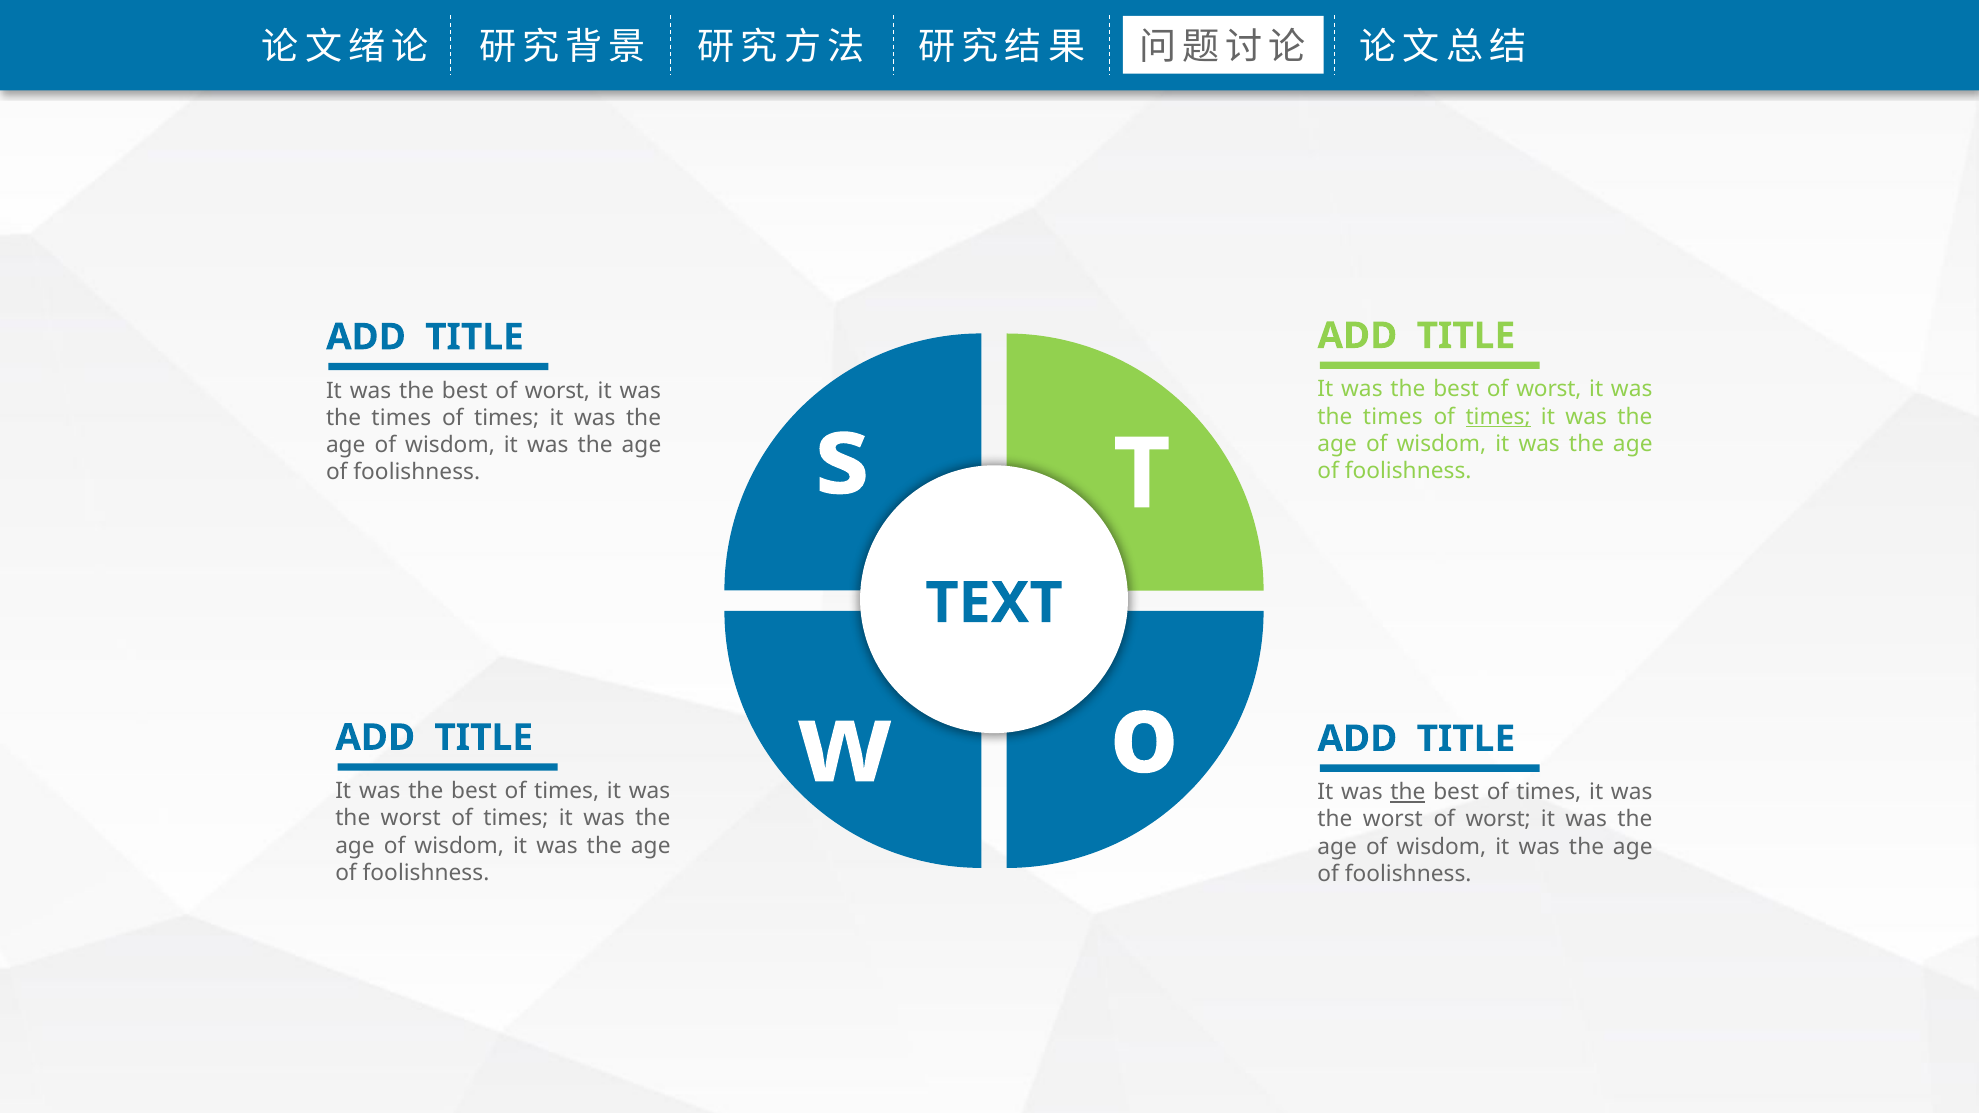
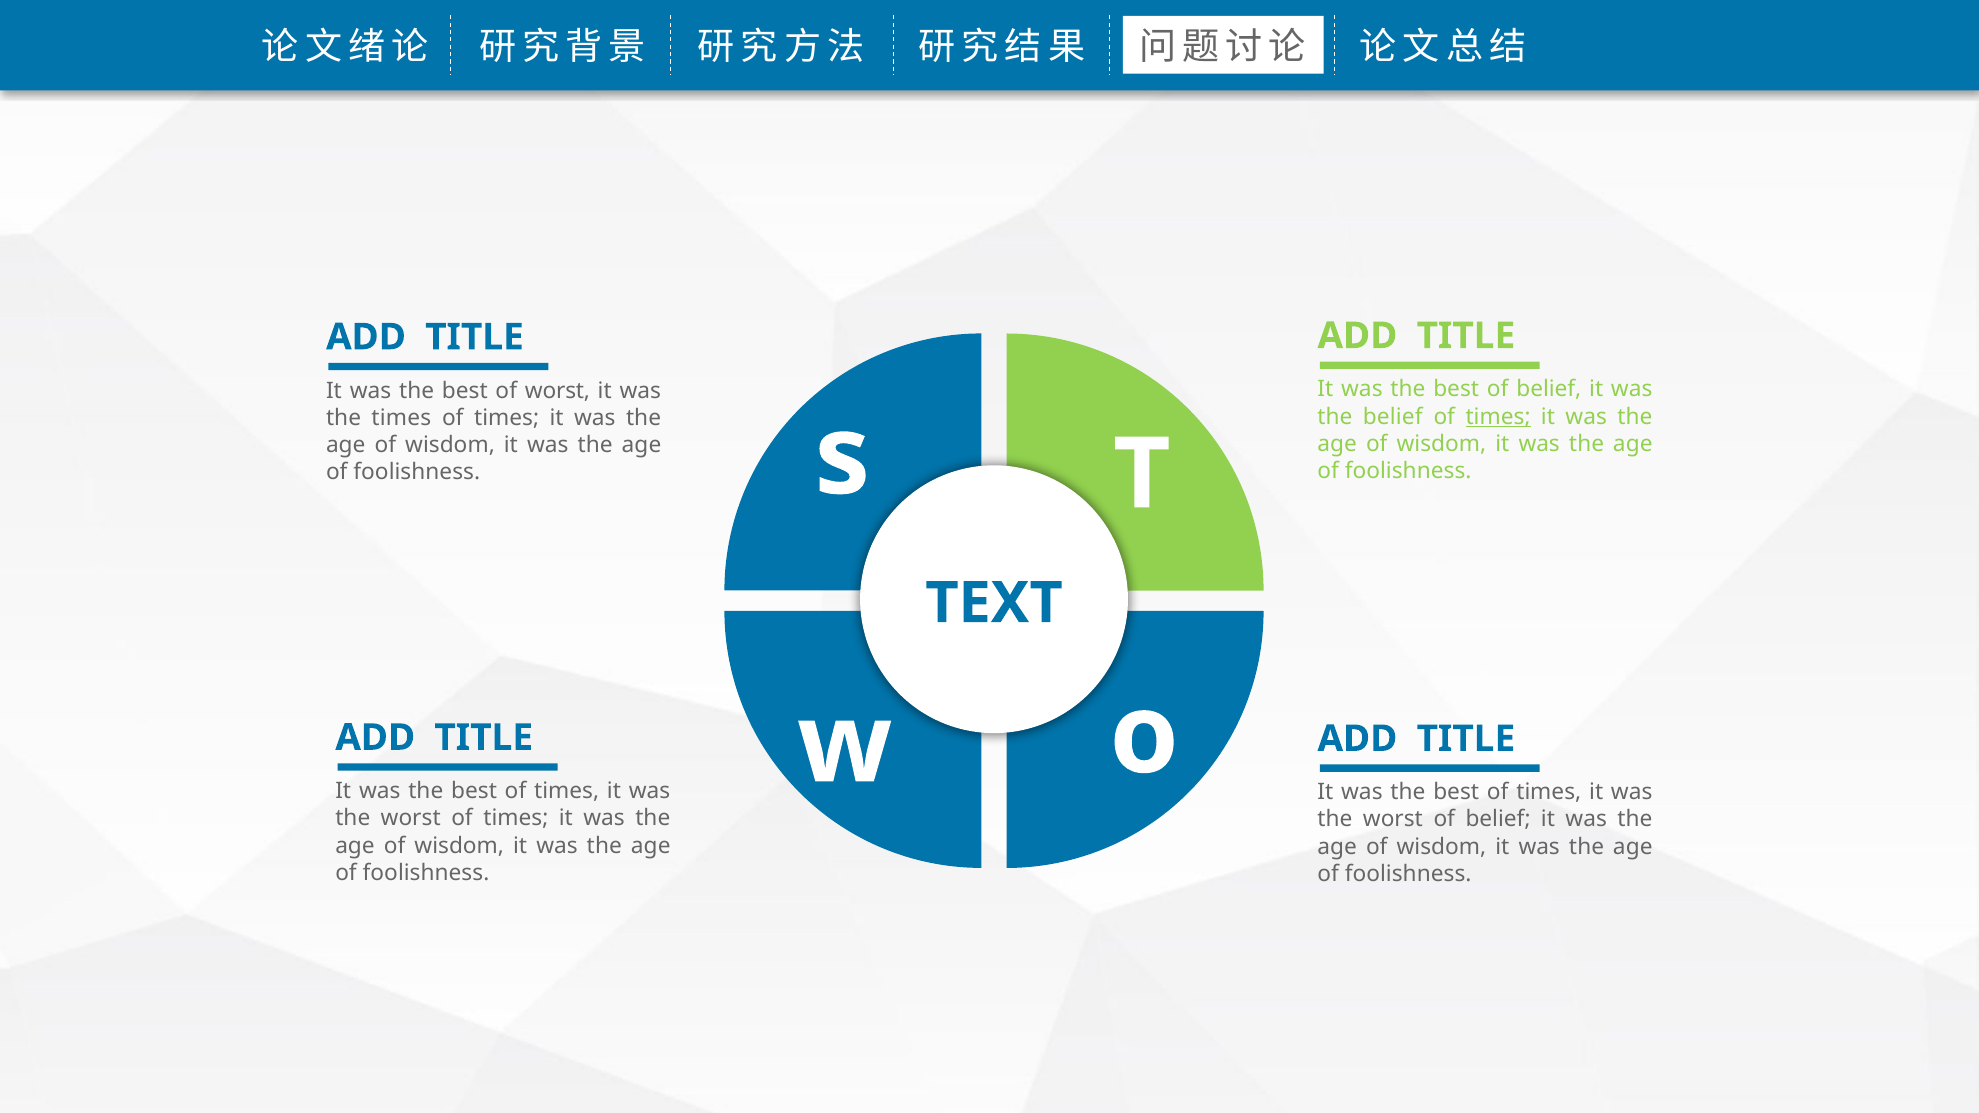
worst: worst -> belief (1549, 389)
times: times -> belief (1393, 417)
the underline: present -> none (1408, 792)
worst of worst: worst -> belief (1498, 820)
